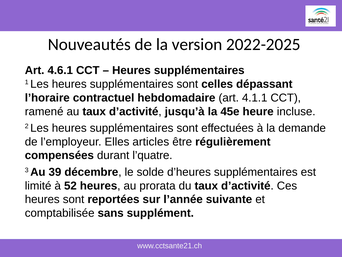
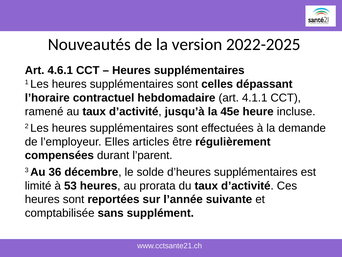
l’quatre: l’quatre -> l’parent (152, 155)
39: 39 -> 36 (55, 172)
52: 52 -> 53 (70, 185)
